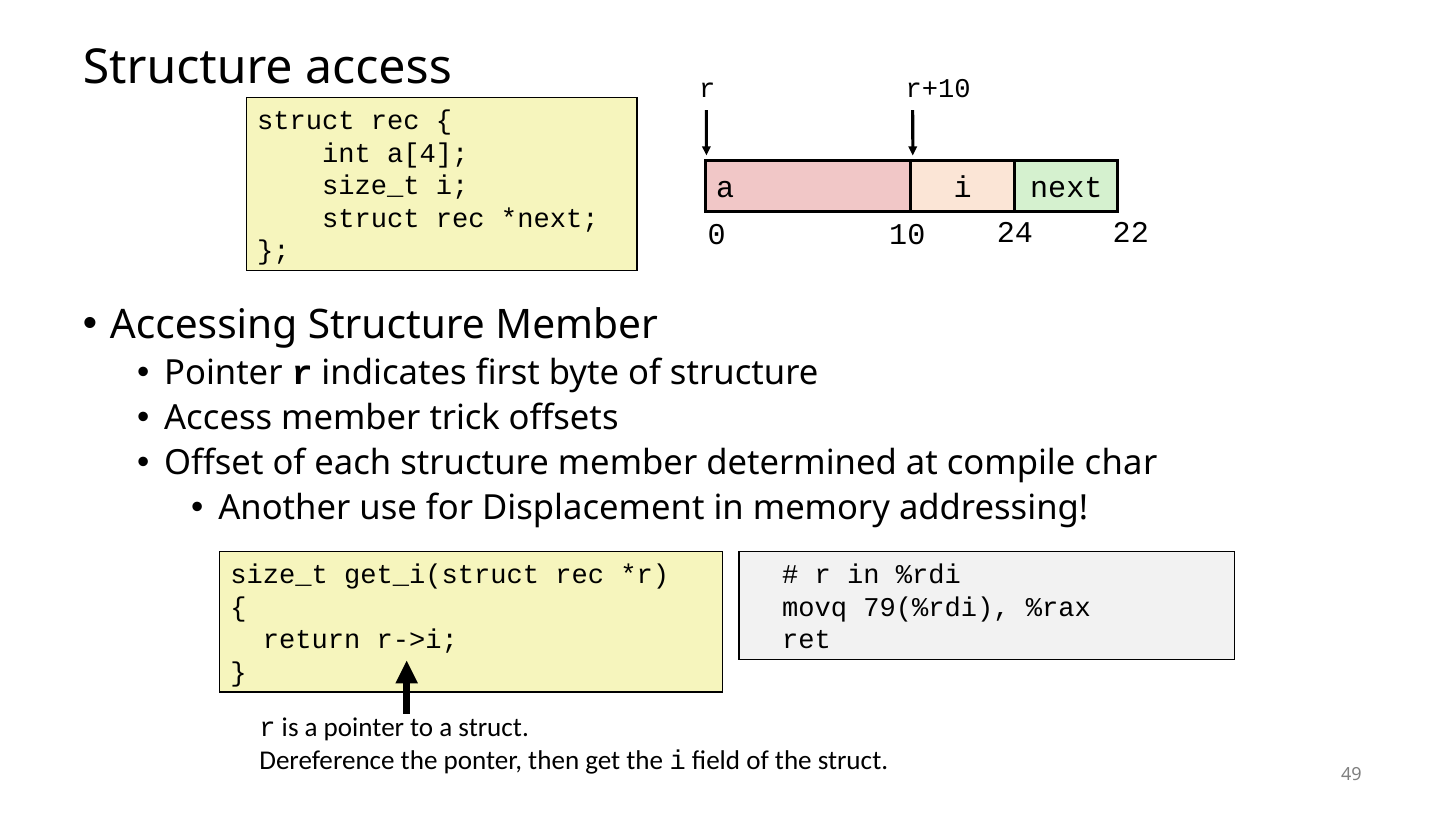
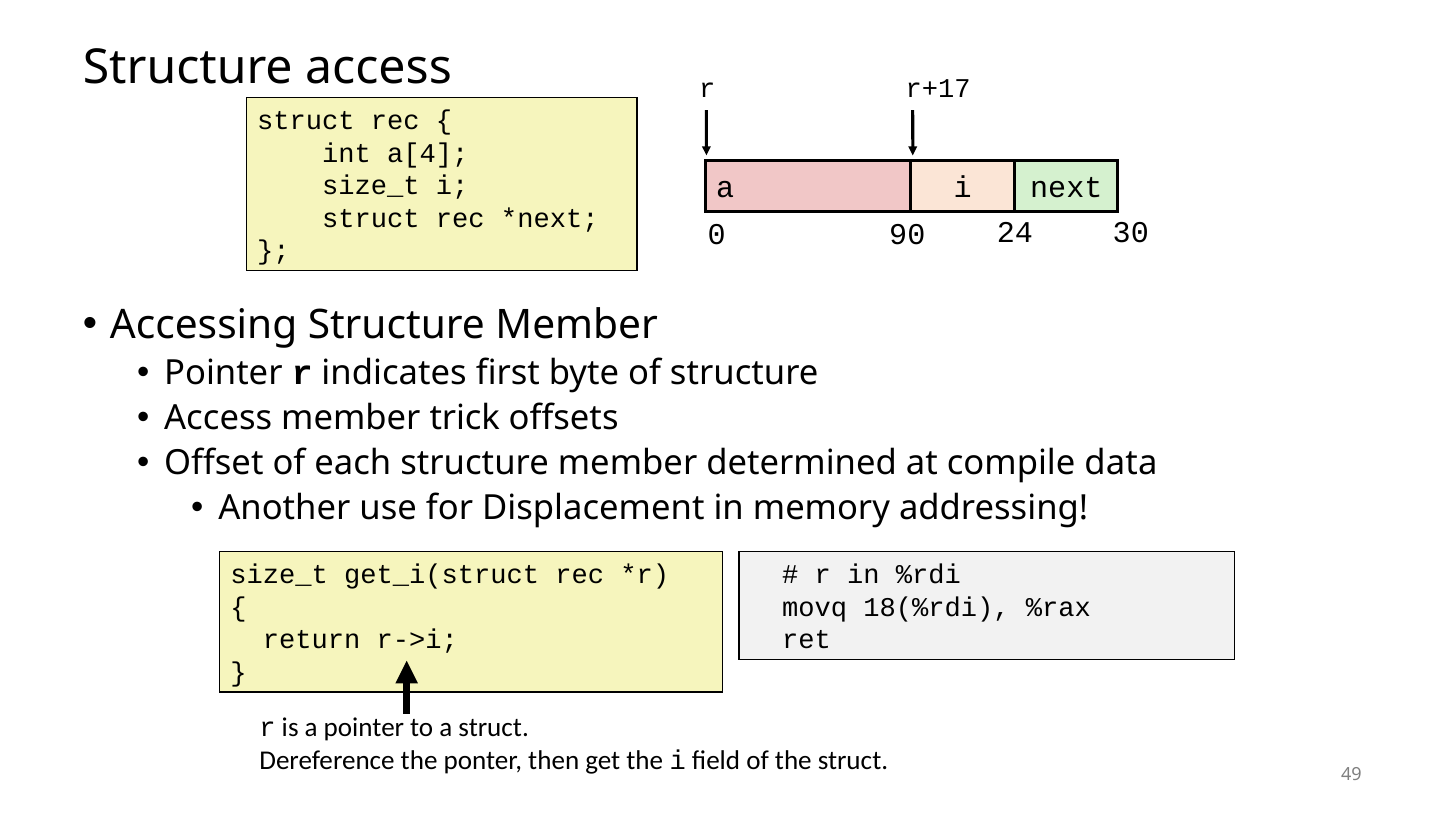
r+10: r+10 -> r+17 (938, 88)
10: 10 -> 90 (907, 234)
22: 22 -> 30 (1131, 233)
char: char -> data (1121, 463)
79(%rdi: 79(%rdi -> 18(%rdi (937, 607)
